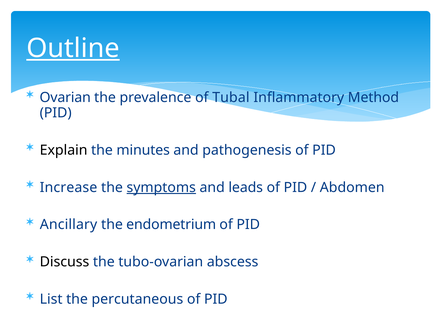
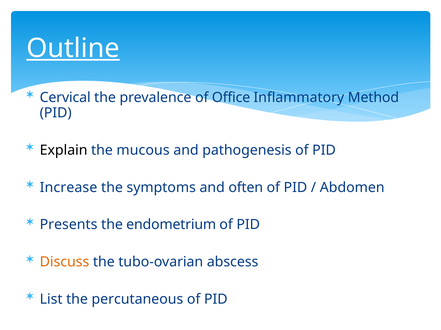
Ovarian: Ovarian -> Cervical (65, 98)
Tubal: Tubal -> Office (231, 98)
minutes: minutes -> mucous (143, 150)
symptoms underline: present -> none (161, 188)
leads: leads -> often (246, 188)
Ancillary: Ancillary -> Presents (69, 225)
Discuss colour: black -> orange (64, 263)
